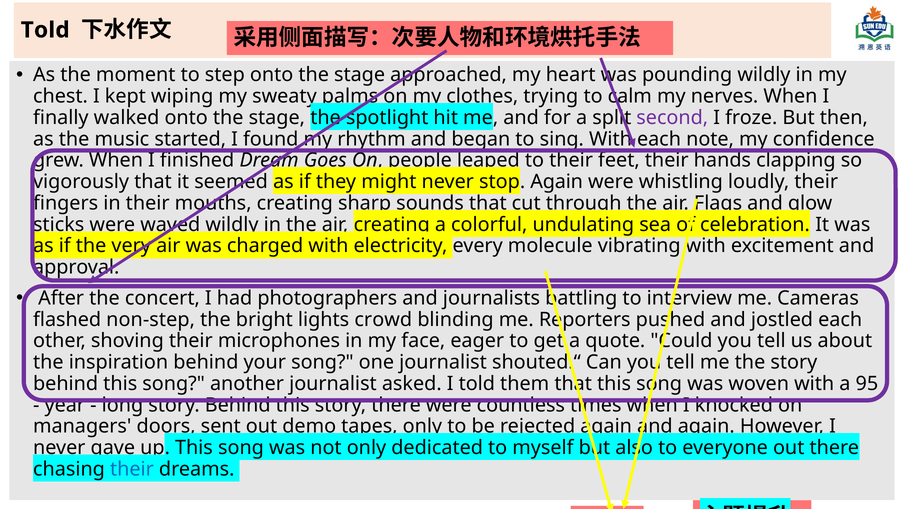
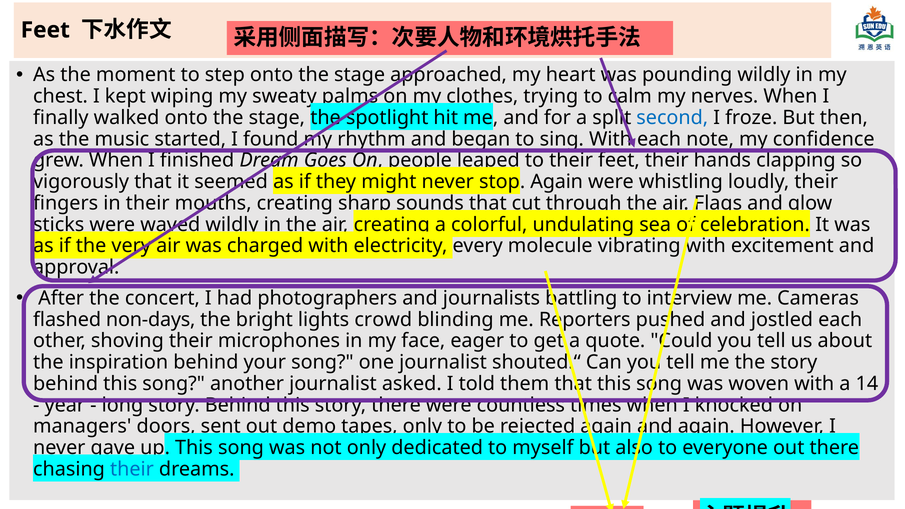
Told: Told -> Feet (45, 30)
second colour: purple -> blue (672, 118)
non-step: non-step -> non-days (151, 320)
95: 95 -> 14 (867, 384)
